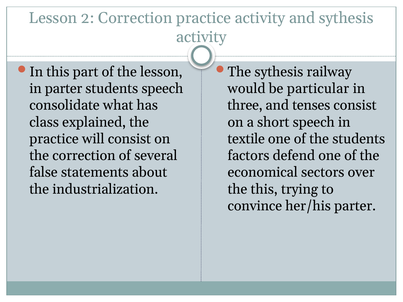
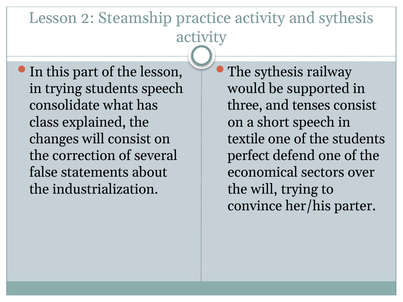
2 Correction: Correction -> Steamship (135, 18)
in parter: parter -> trying (64, 89)
particular: particular -> supported (318, 89)
practice: practice -> changes (54, 139)
factors: factors -> perfect (249, 156)
the this: this -> will (264, 189)
